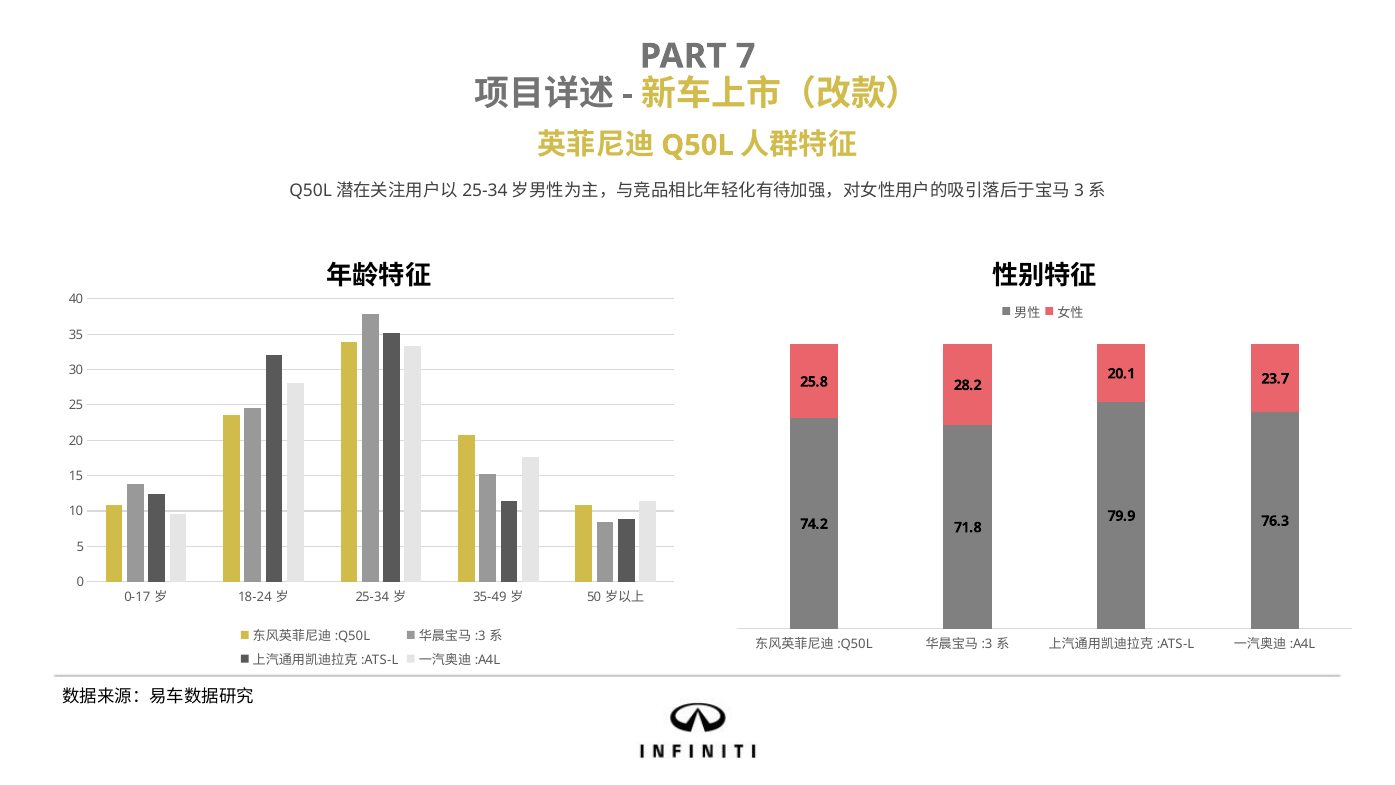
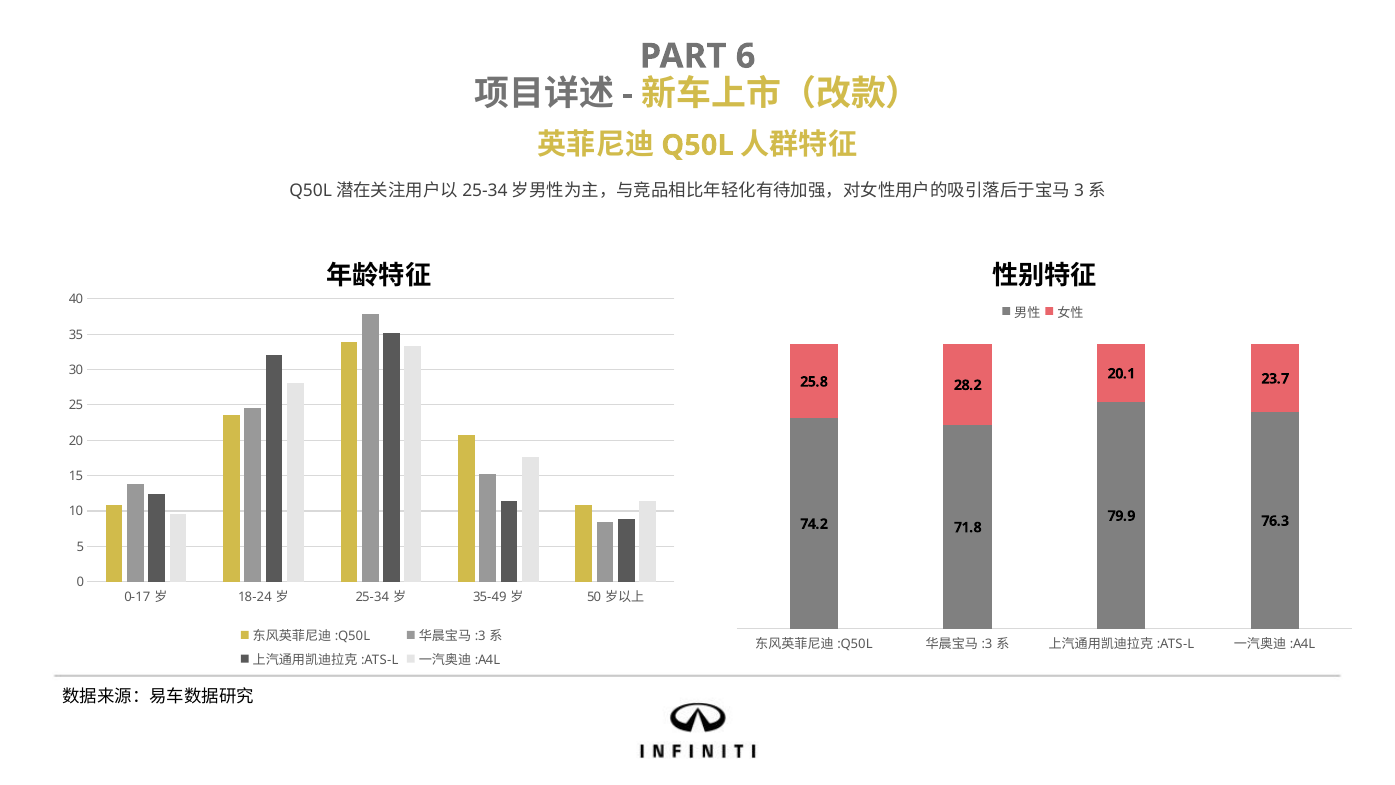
7: 7 -> 6 (746, 56)
